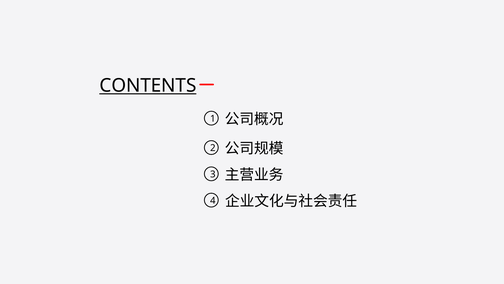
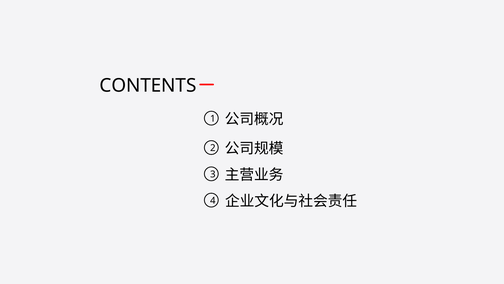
CONTENTS underline: present -> none (148, 86)
